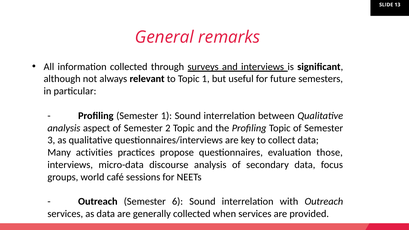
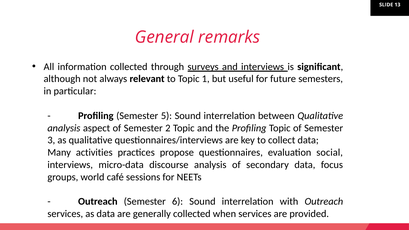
Semester 1: 1 -> 5 (166, 116)
those: those -> social (330, 153)
